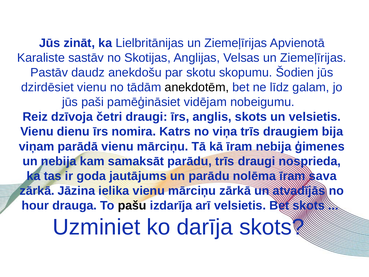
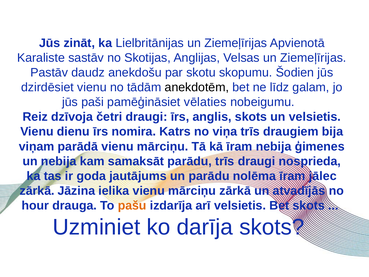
vidējam: vidējam -> vēlaties (205, 102)
sava: sava -> jālec (323, 176)
pašu colour: black -> orange (132, 205)
